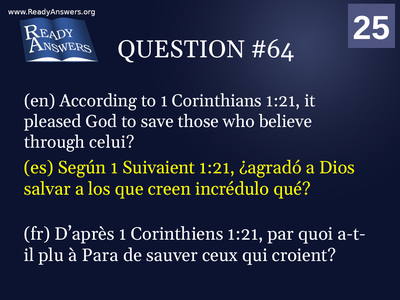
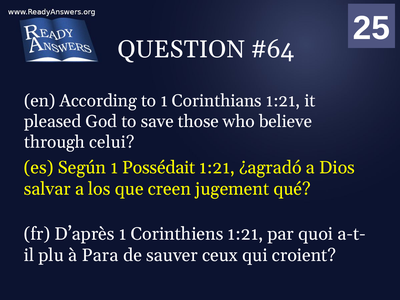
Suivaient: Suivaient -> Possédait (159, 168)
incrédulo: incrédulo -> jugement (232, 189)
